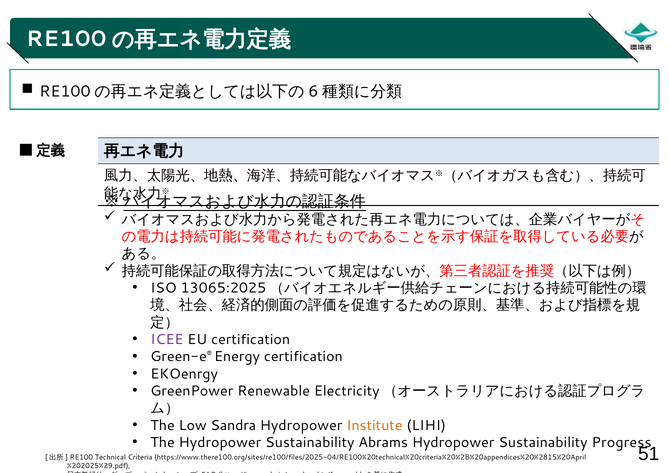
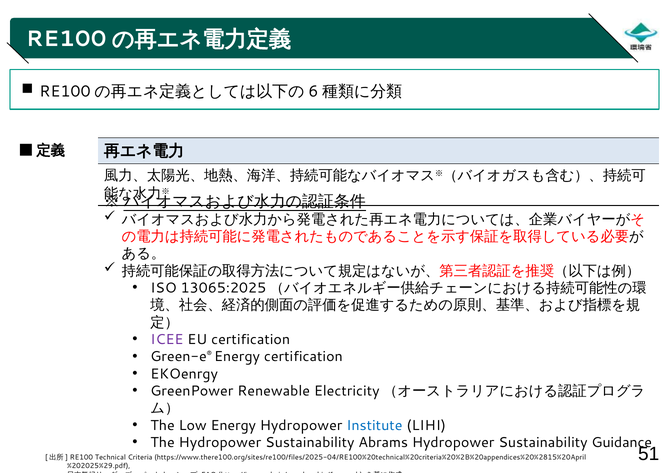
Low Sandra: Sandra -> Energy (233, 425)
Institute colour: orange -> blue (374, 425)
Progress: Progress -> Guidance (622, 442)
